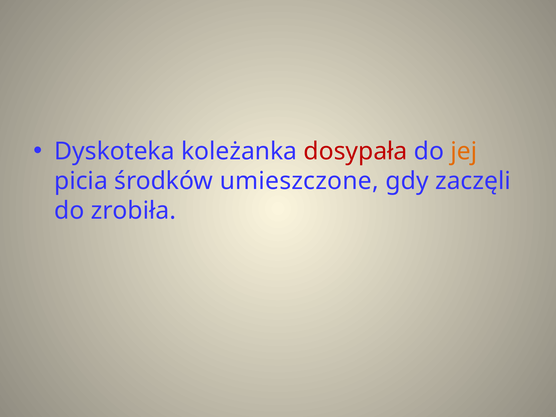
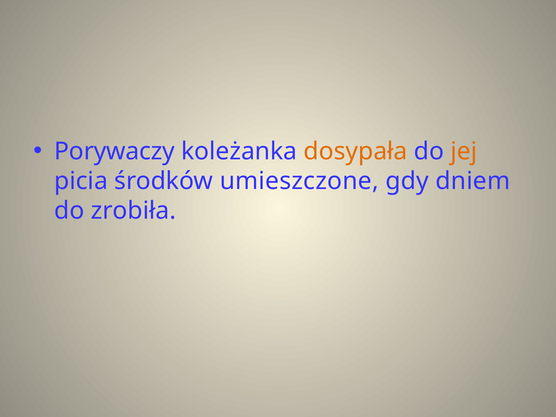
Dyskoteka: Dyskoteka -> Porywaczy (115, 151)
dosypała colour: red -> orange (356, 151)
zaczęli: zaczęli -> dniem (473, 181)
